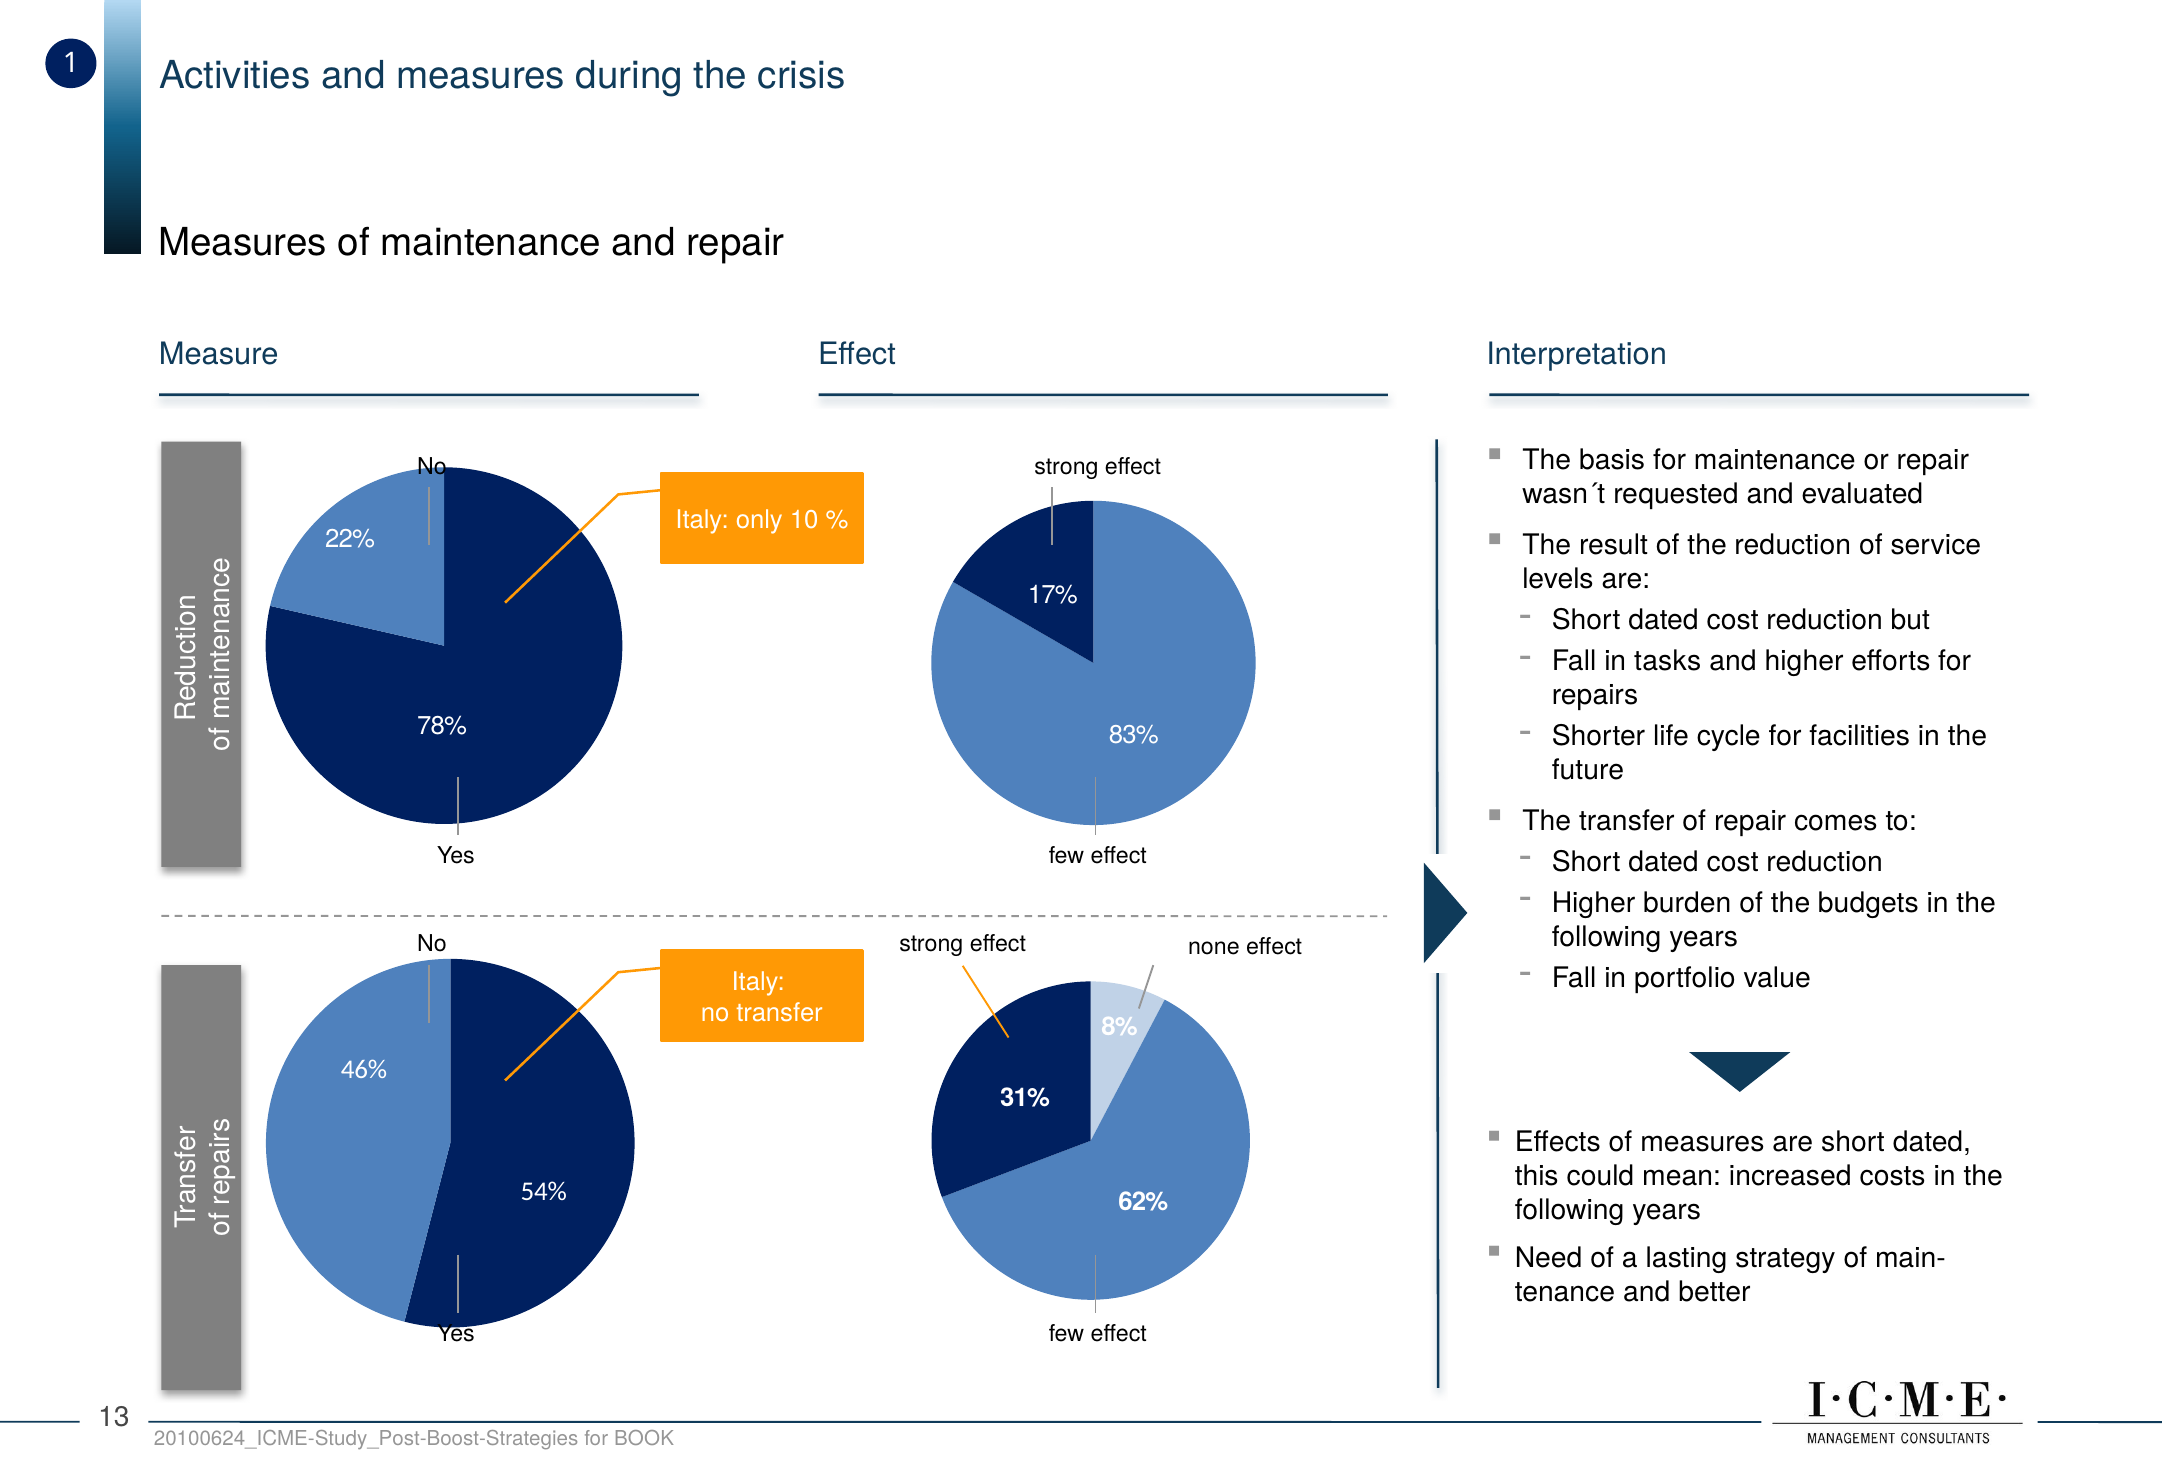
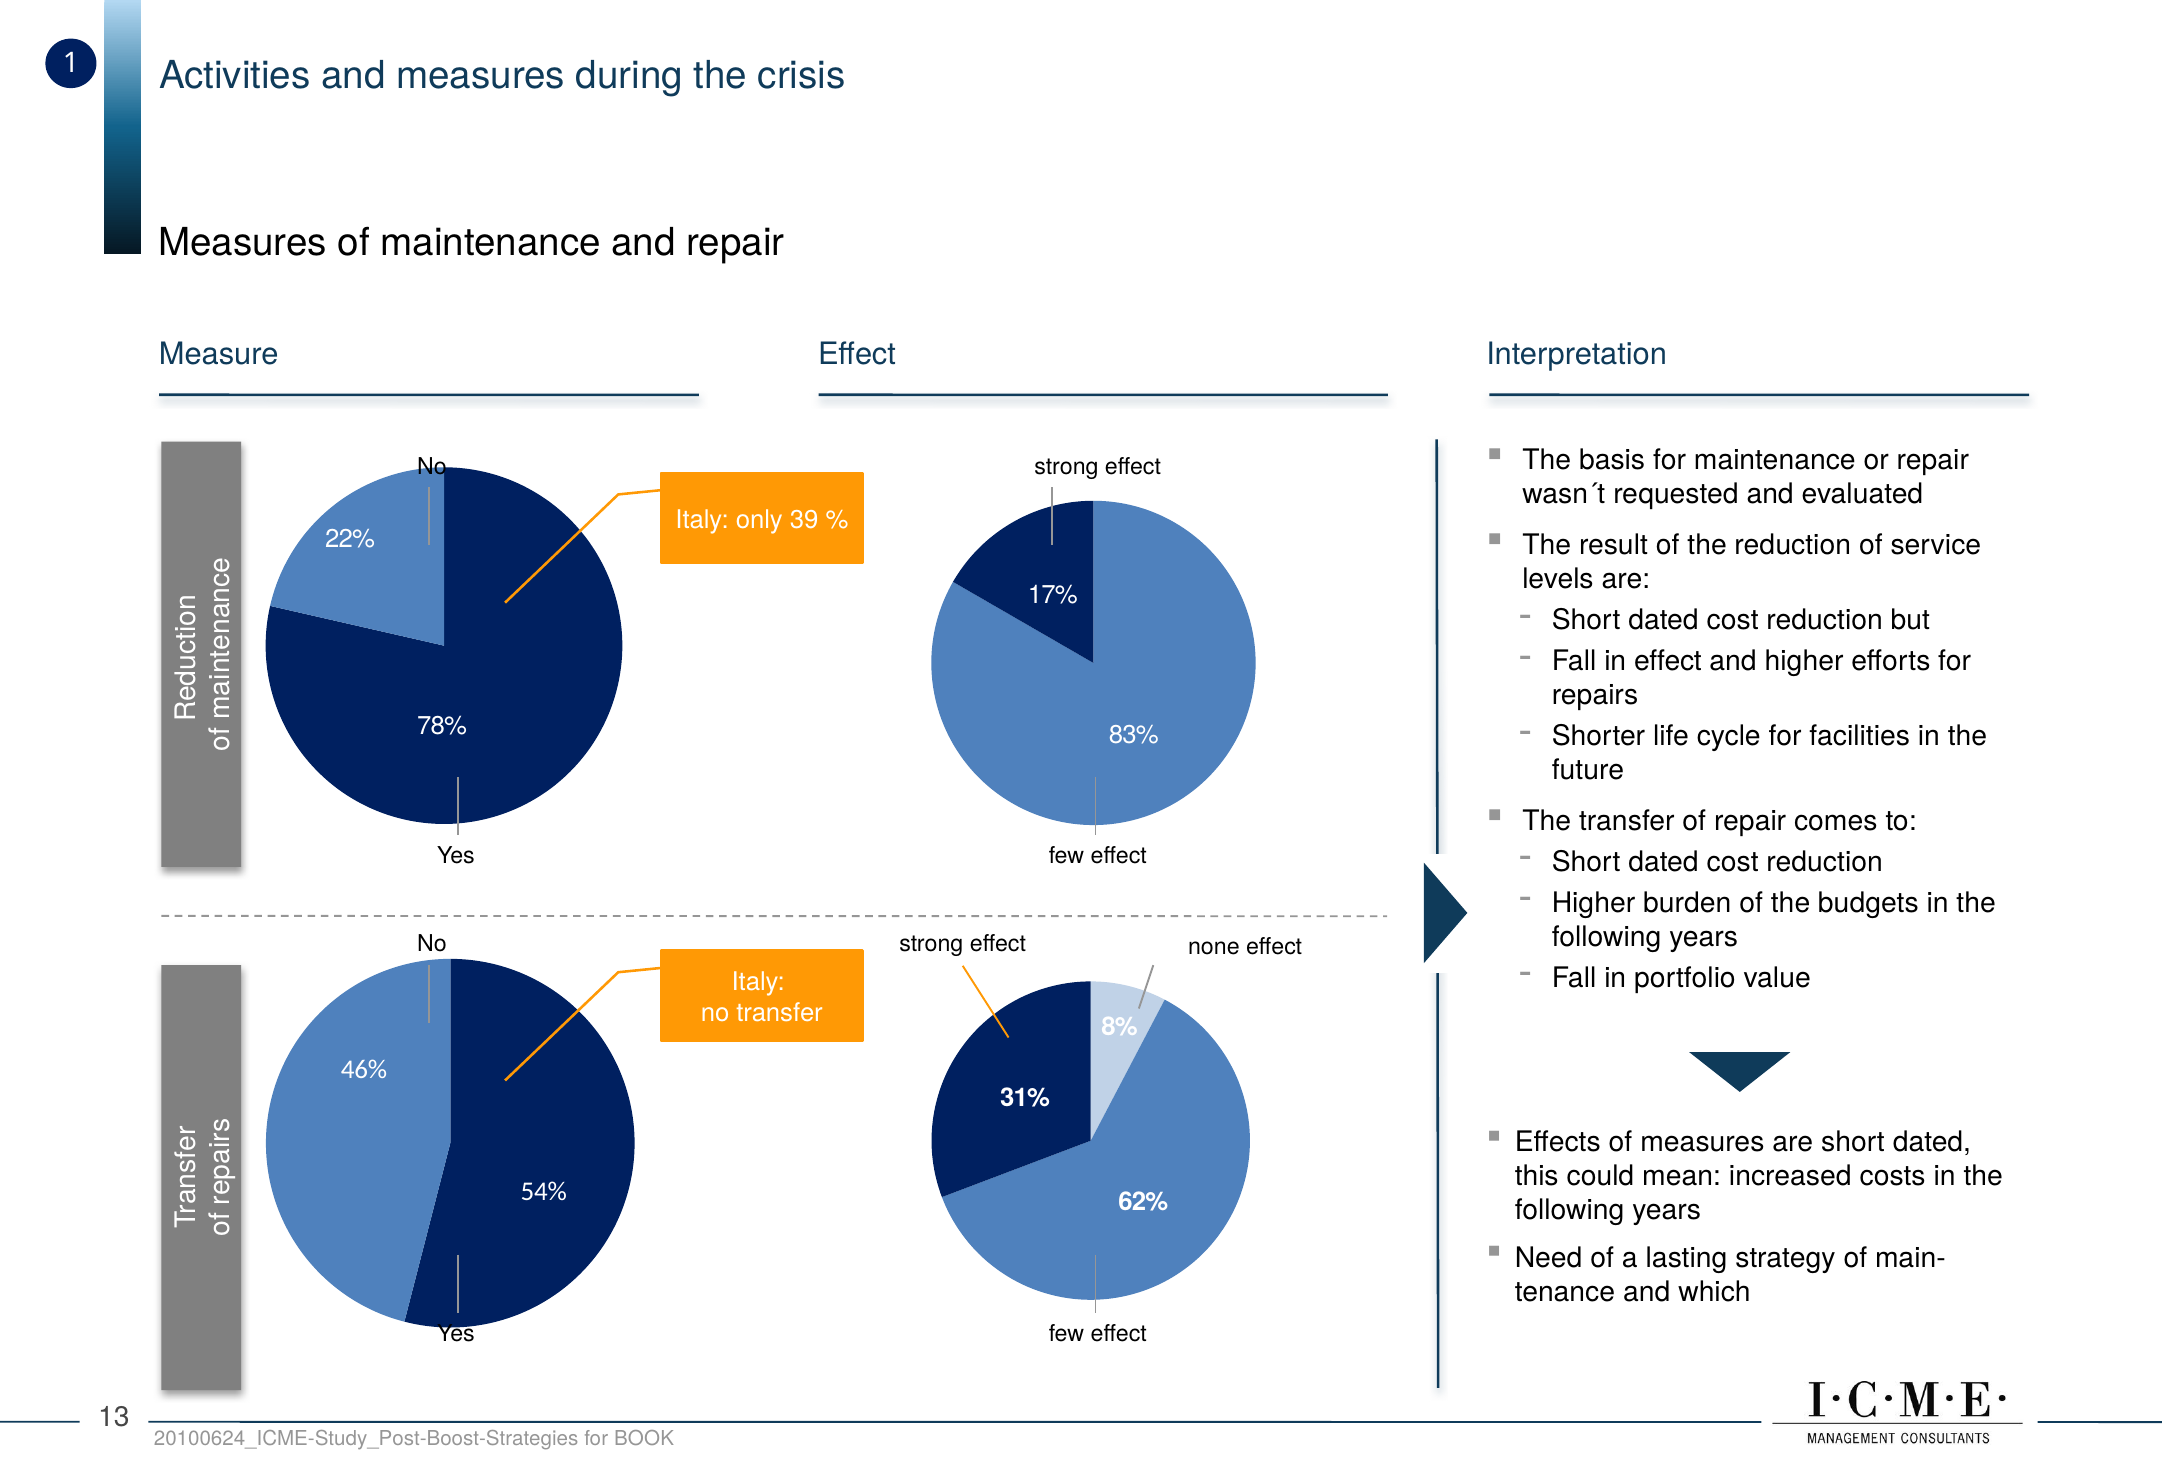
10: 10 -> 39 (804, 520)
in tasks: tasks -> effect (1668, 661)
better: better -> which (1714, 1292)
